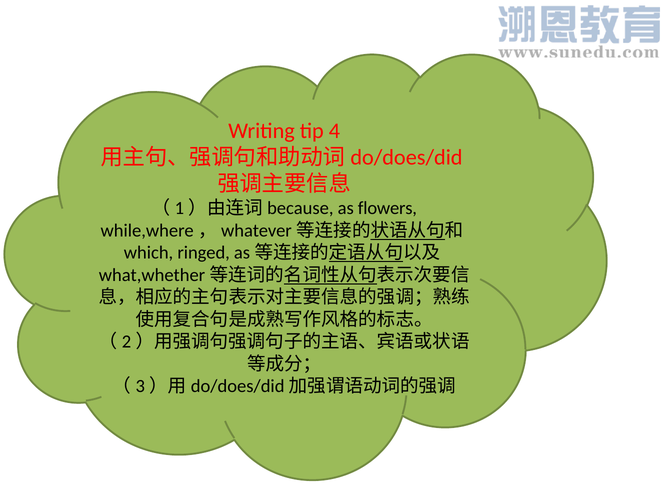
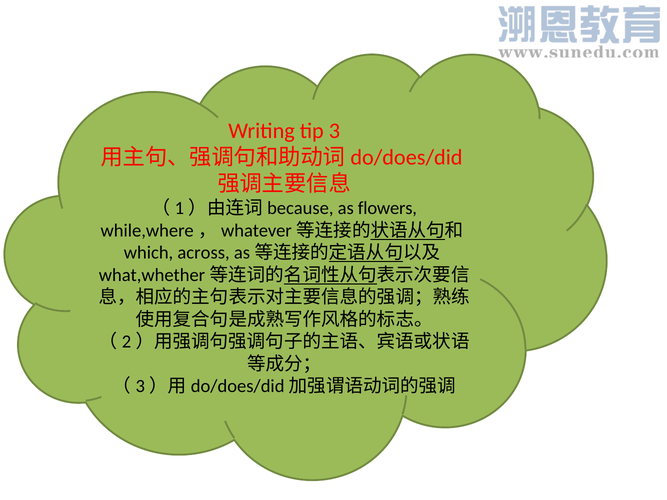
4: 4 -> 3 (334, 131)
ringed: ringed -> across (204, 253)
